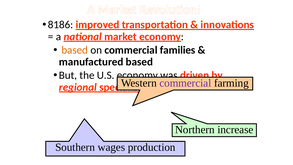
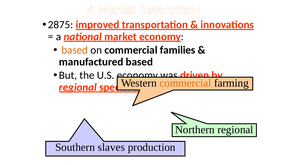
8186: 8186 -> 2875 (61, 25)
commercial colour: purple -> orange (185, 83)
increase: increase -> regional (235, 130)
wages: wages -> slaves (111, 147)
